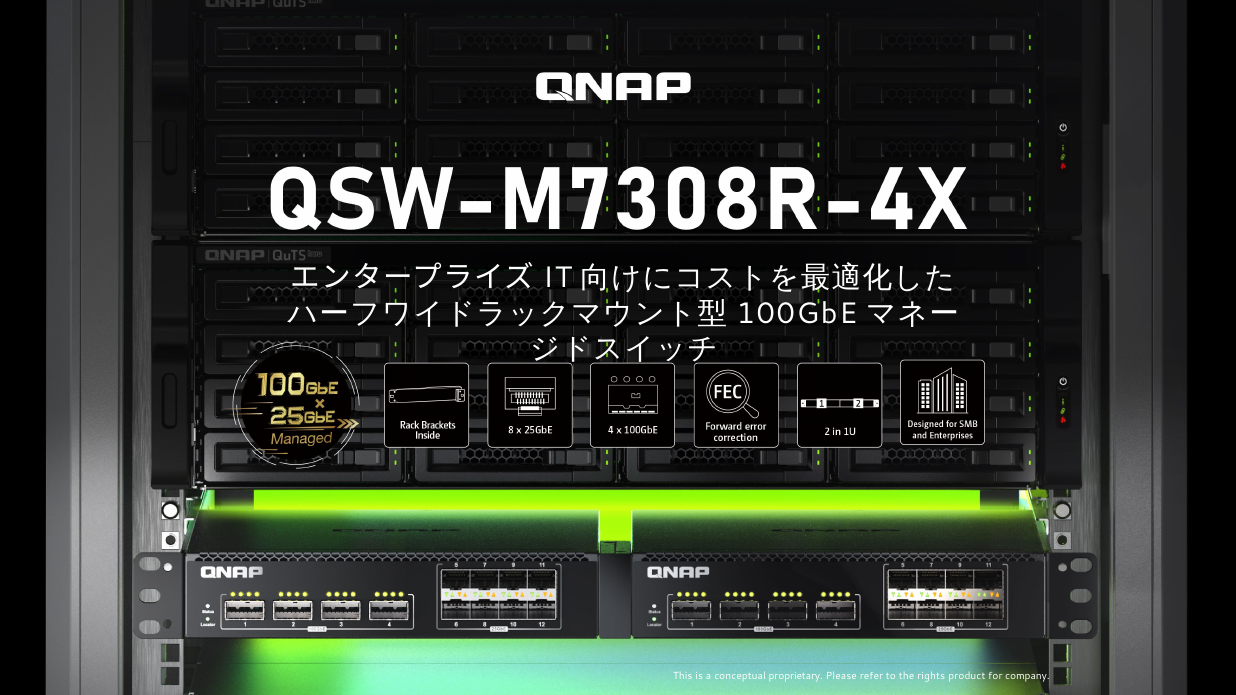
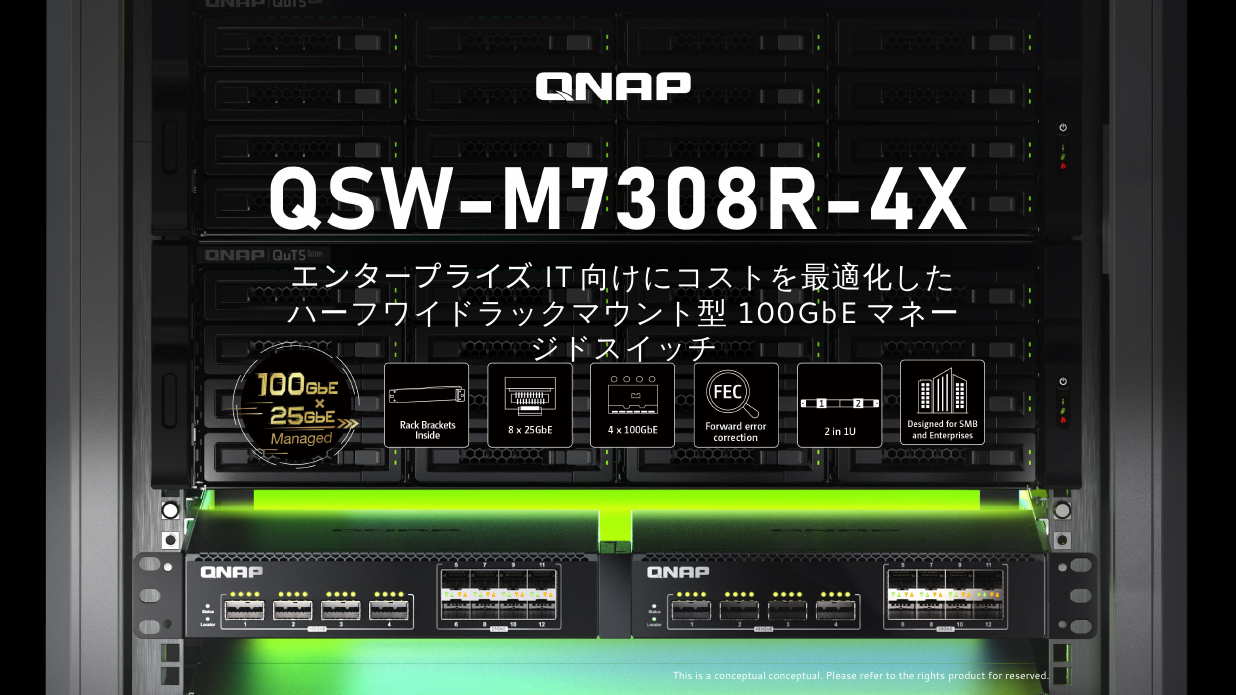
conceptual proprietary: proprietary -> conceptual (796, 676)
company: company -> reserved (1027, 676)
